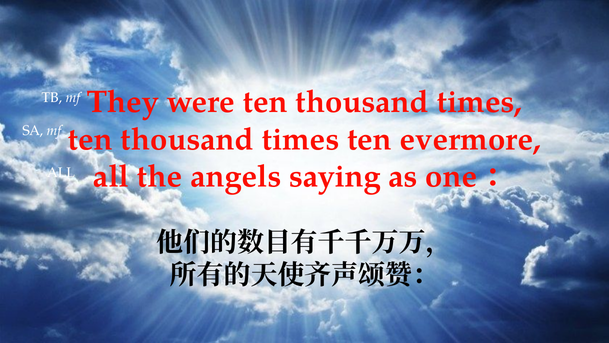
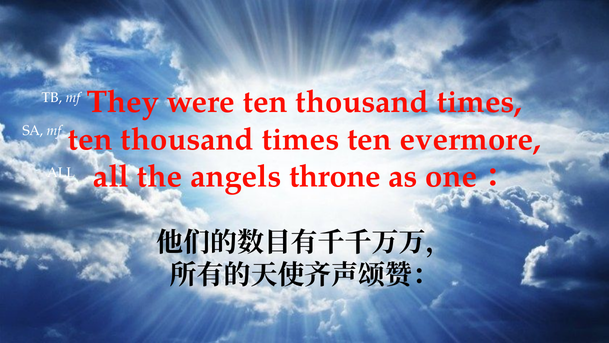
saying: saying -> throne (335, 176)
